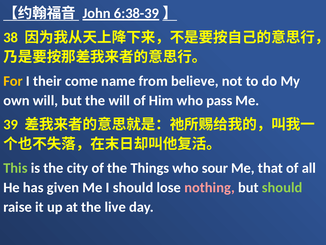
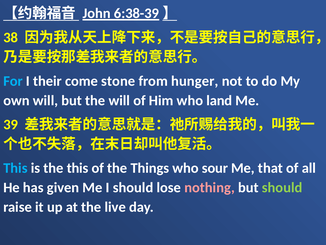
For colour: yellow -> light blue (13, 81)
name: name -> stone (118, 81)
believe: believe -> hunger (195, 81)
pass: pass -> land (219, 100)
This colour: light green -> light blue (15, 168)
the city: city -> this (78, 168)
